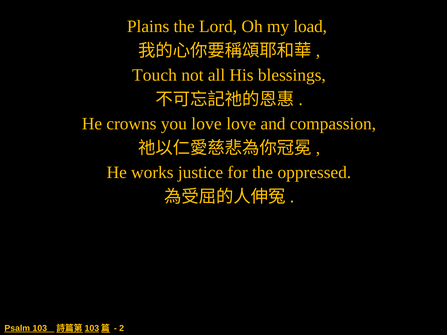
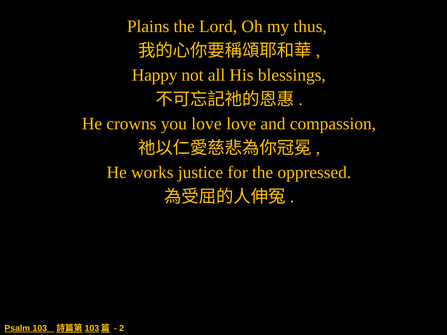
load: load -> thus (310, 27)
Touch: Touch -> Happy (155, 75)
